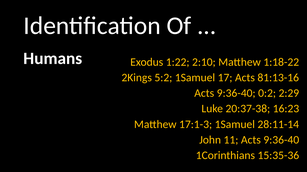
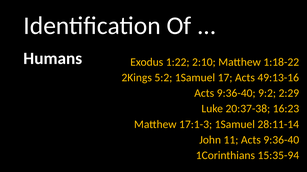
81:13-16: 81:13-16 -> 49:13-16 (278, 78)
0:2: 0:2 -> 9:2 (267, 93)
15:35-36: 15:35-36 -> 15:35-94 (278, 156)
